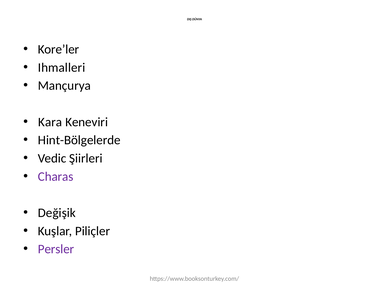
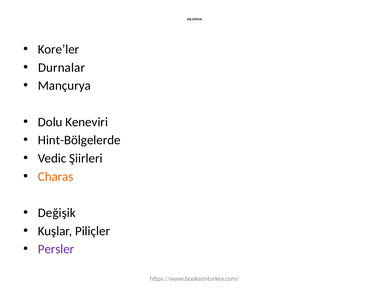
Ihmalleri: Ihmalleri -> Durnalar (62, 67)
Kara: Kara -> Dolu (50, 122)
Charas colour: purple -> orange (56, 176)
